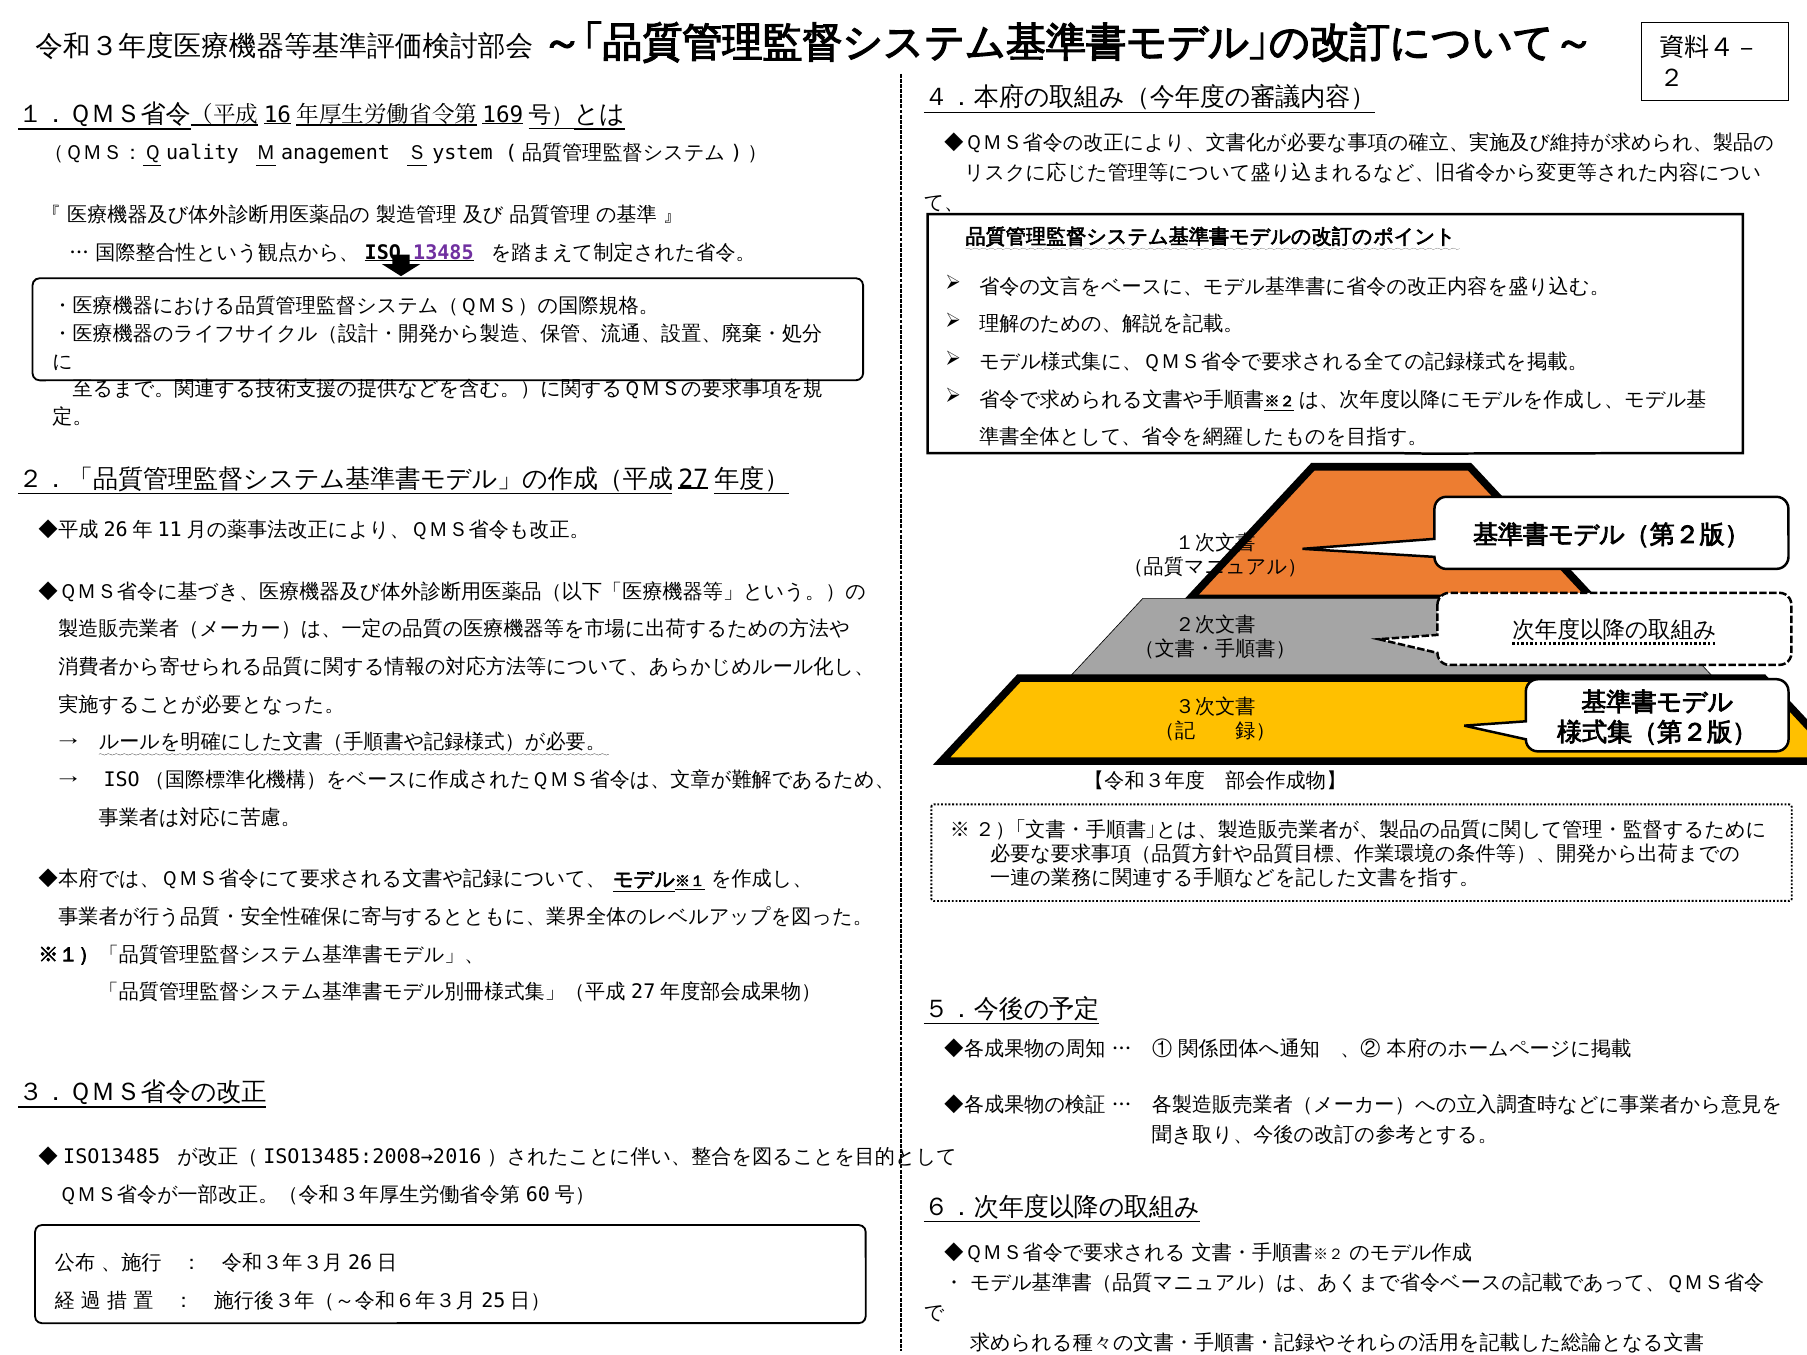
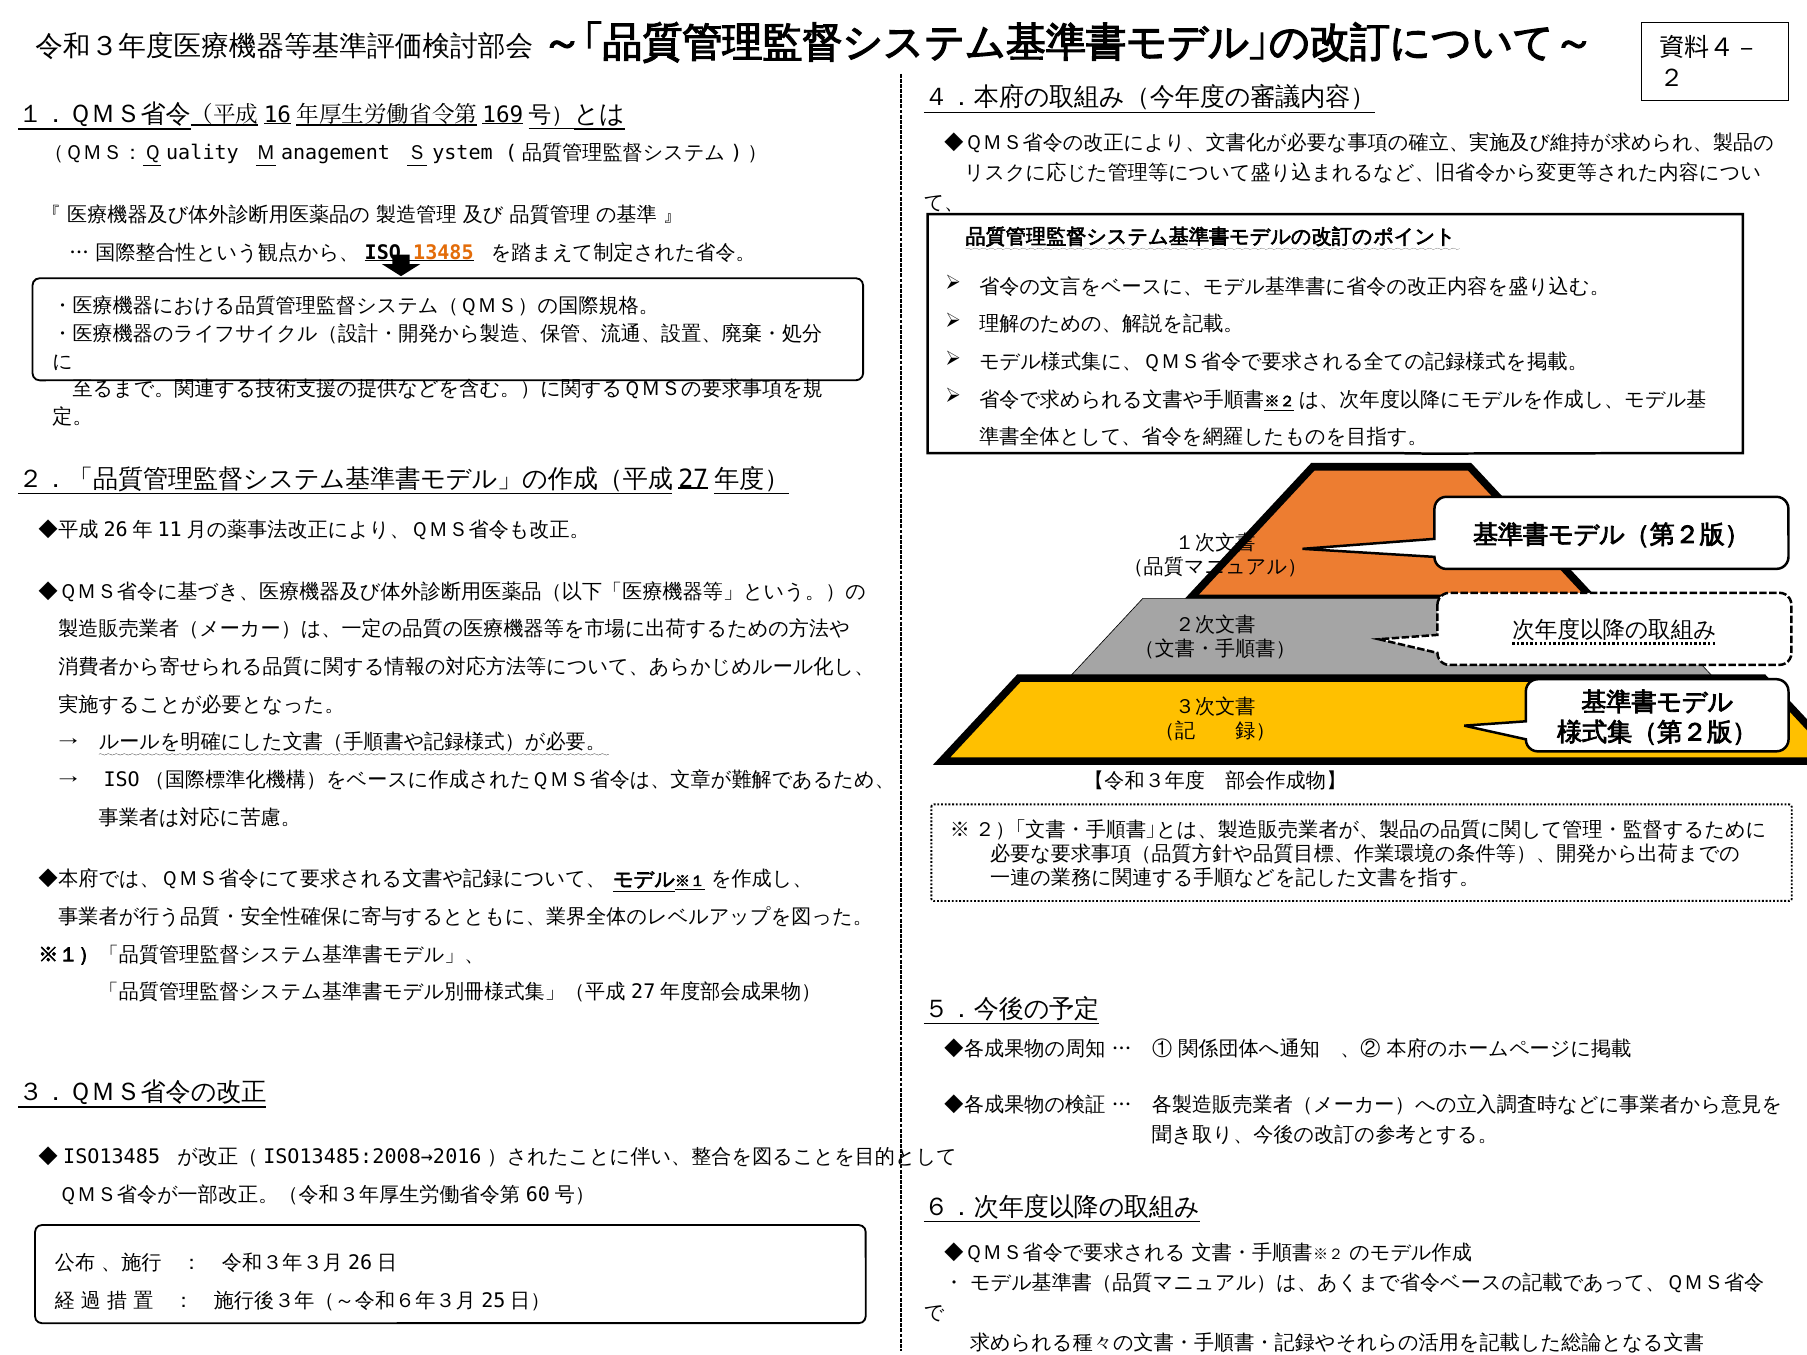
13485 colour: purple -> orange (443, 253)
